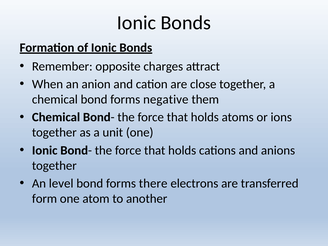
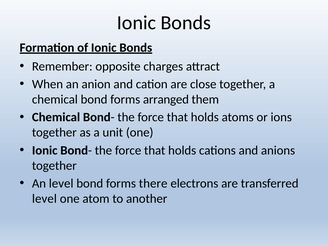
negative: negative -> arranged (166, 99)
form: form -> level (44, 199)
